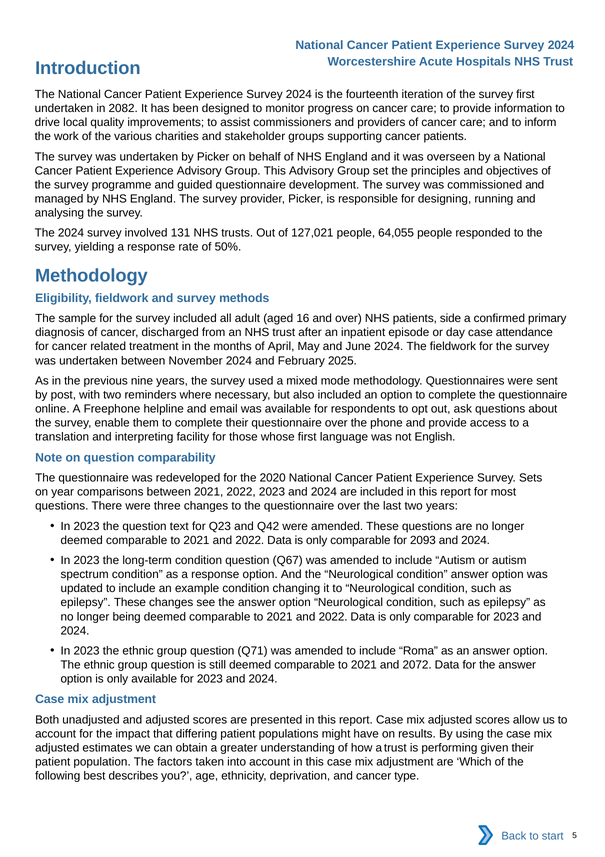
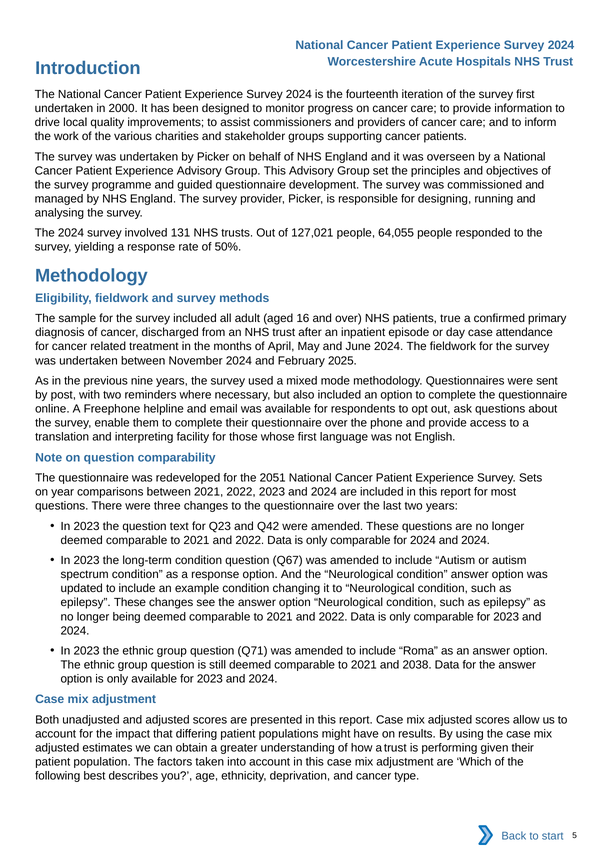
2082: 2082 -> 2000 (123, 108)
side: side -> true (450, 318)
2020: 2020 -> 2051 (273, 477)
for 2093: 2093 -> 2024 (423, 540)
2072: 2072 -> 2038 (417, 664)
